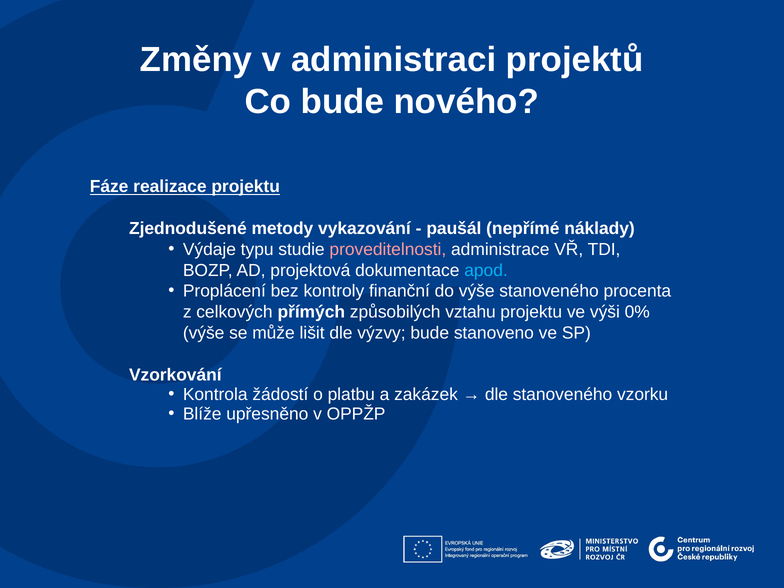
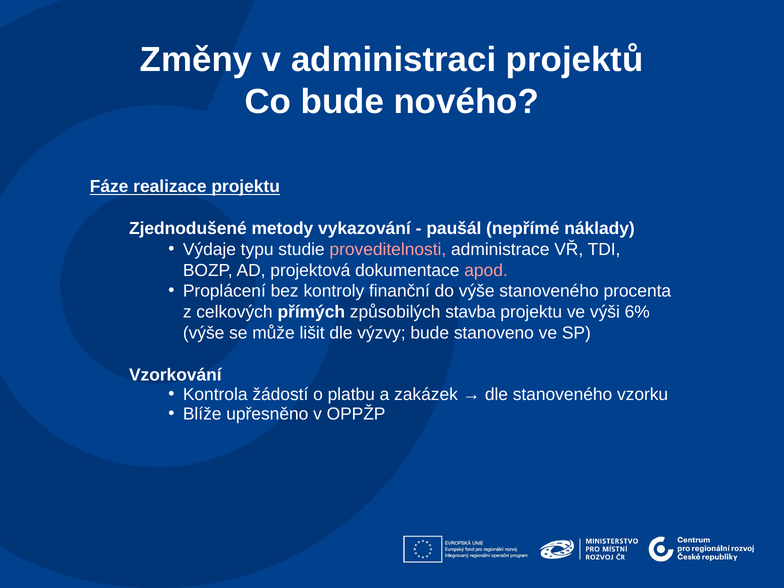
apod colour: light blue -> pink (486, 270)
vztahu: vztahu -> stavba (471, 312)
0%: 0% -> 6% (637, 312)
